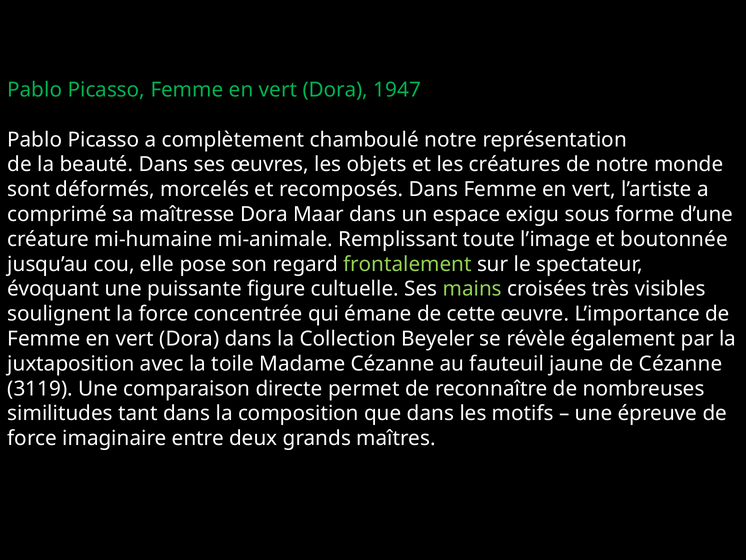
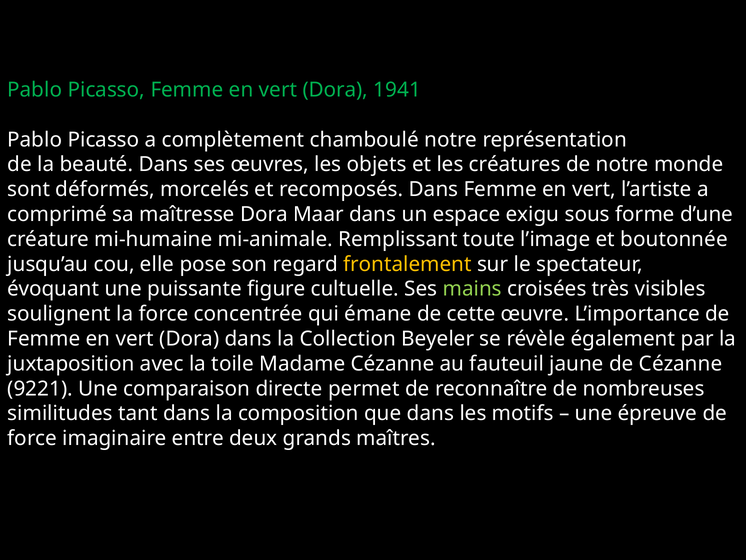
1947: 1947 -> 1941 (397, 90)
frontalement colour: light green -> yellow (407, 264)
3119: 3119 -> 9221 (40, 388)
